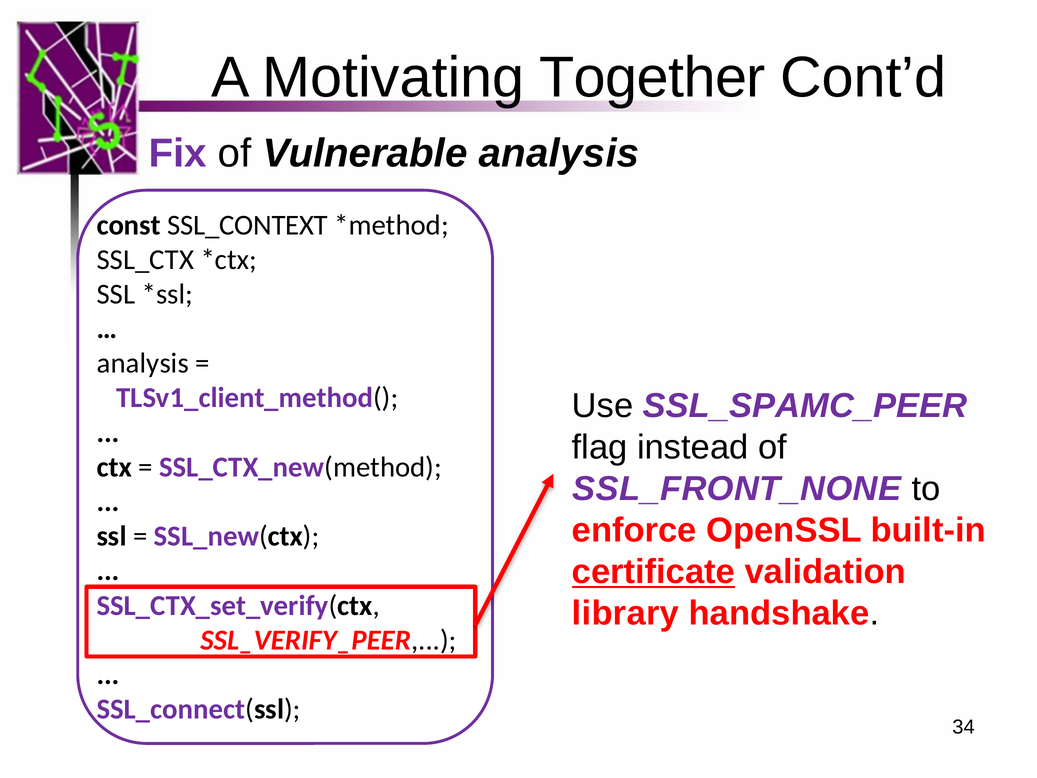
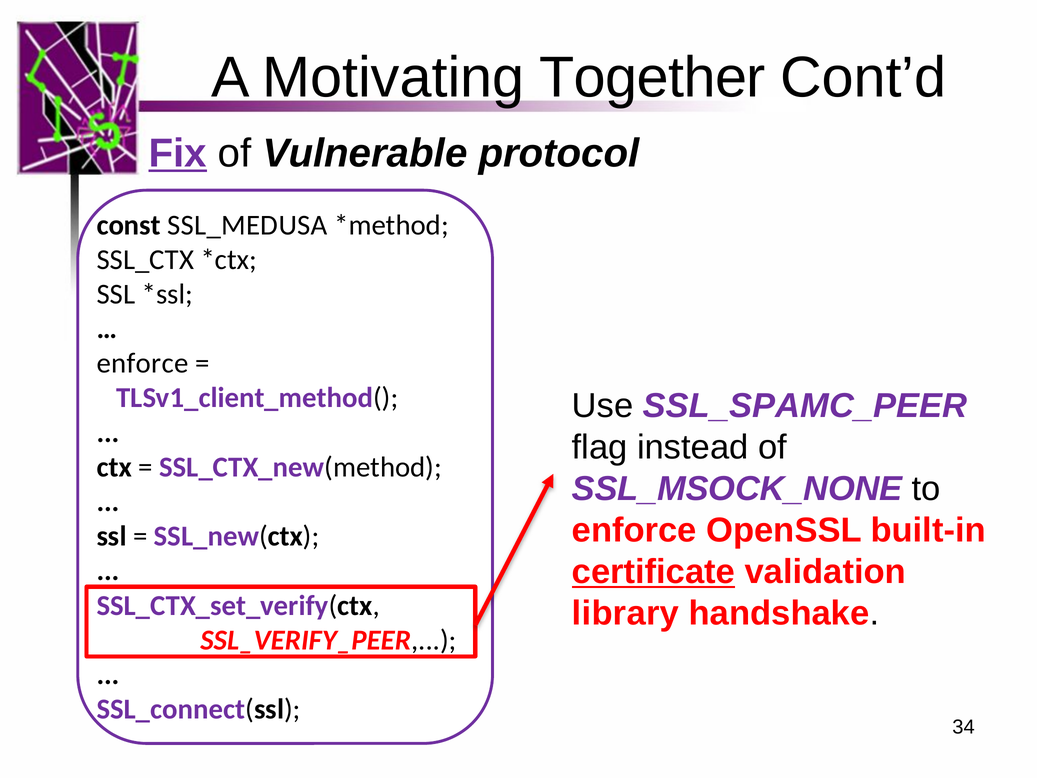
Fix underline: none -> present (178, 153)
Vulnerable analysis: analysis -> protocol (559, 153)
SSL_CONTEXT: SSL_CONTEXT -> SSL_MEDUSA (247, 225)
analysis: analysis -> enforce (143, 363)
SSL_FRONT_NONE: SSL_FRONT_NONE -> SSL_MSOCK_NONE (737, 489)
